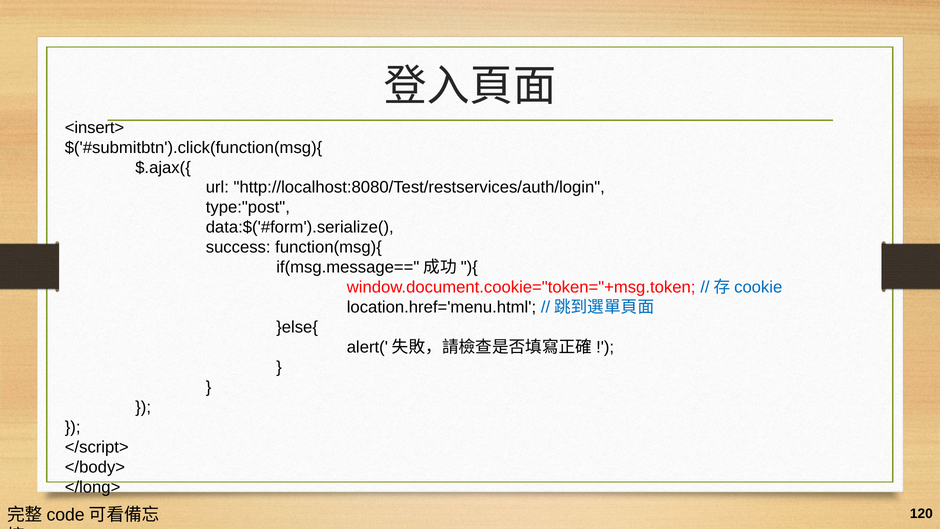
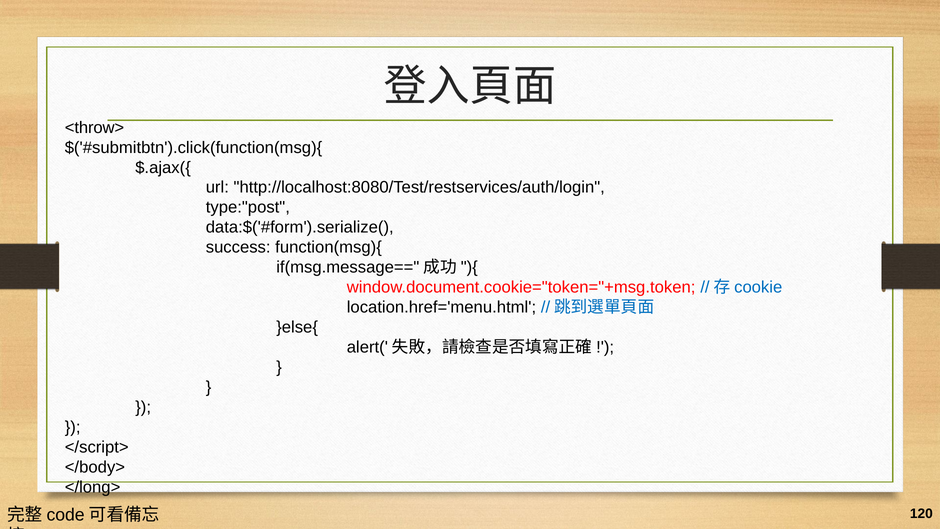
<insert>: <insert> -> <throw> (95, 127)
